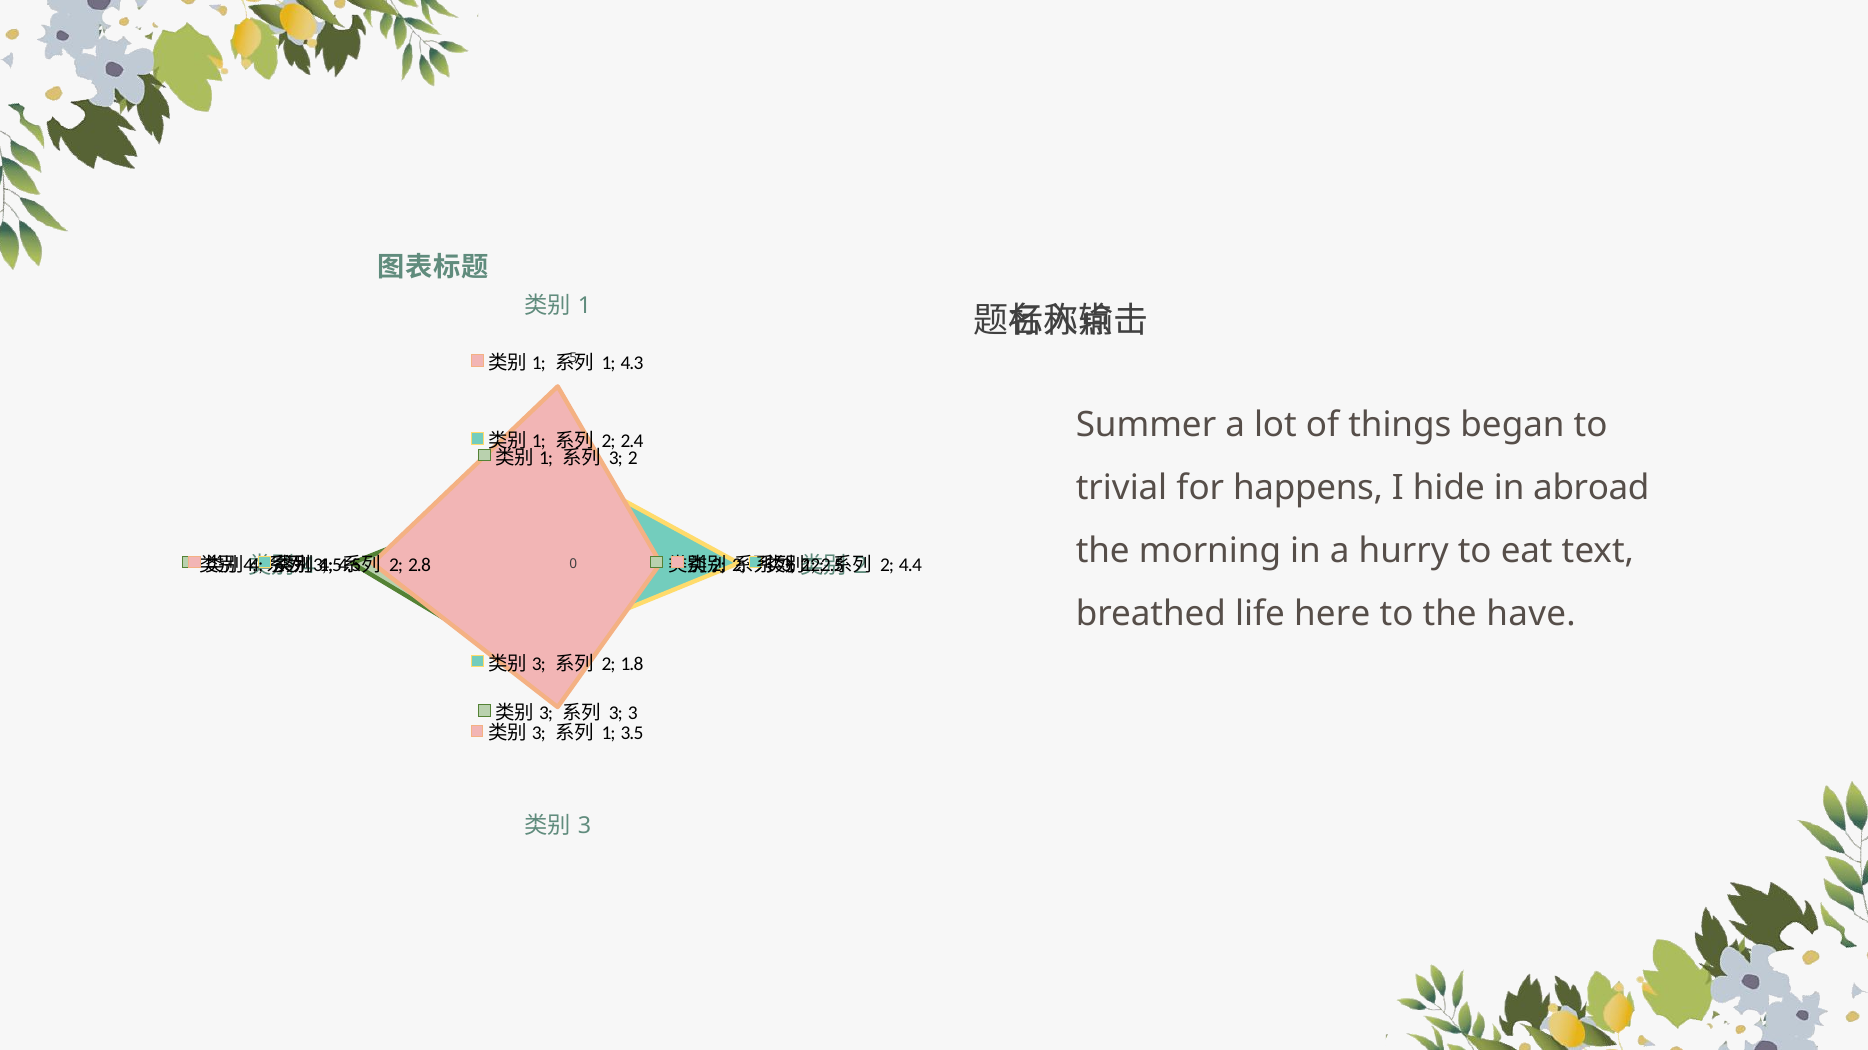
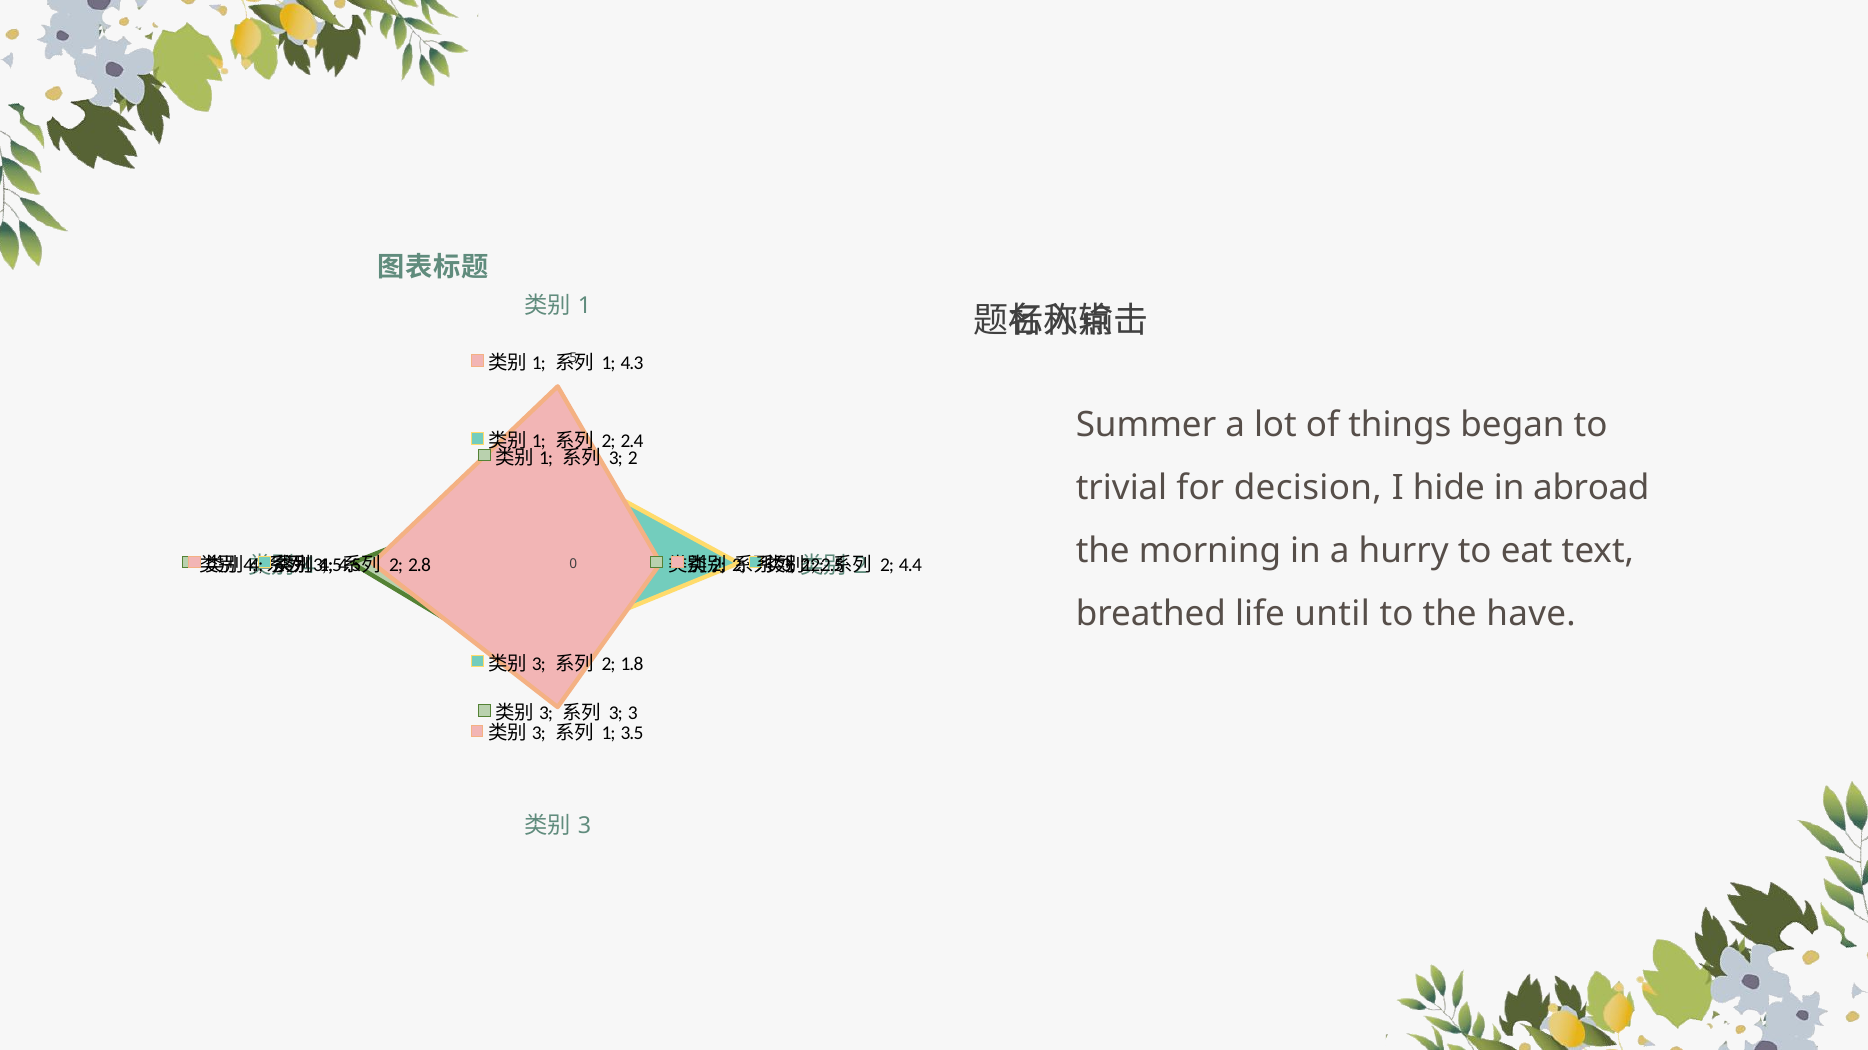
happens: happens -> decision (1308, 489)
here: here -> until (1332, 615)
